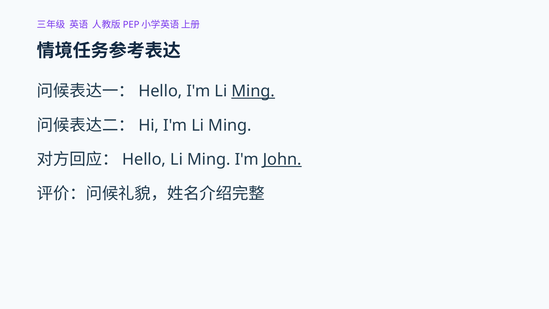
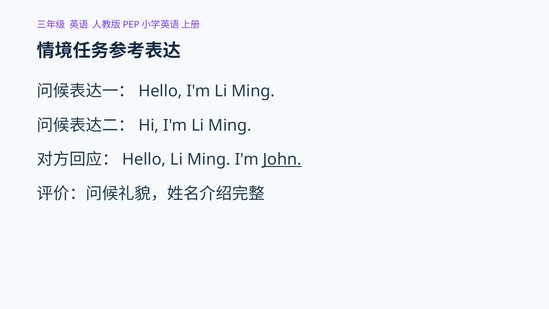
Ming underline: present -> none (253, 91)
